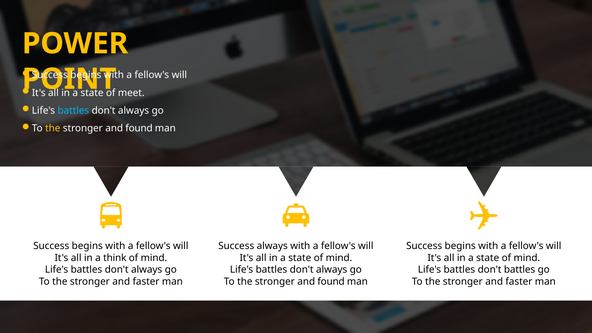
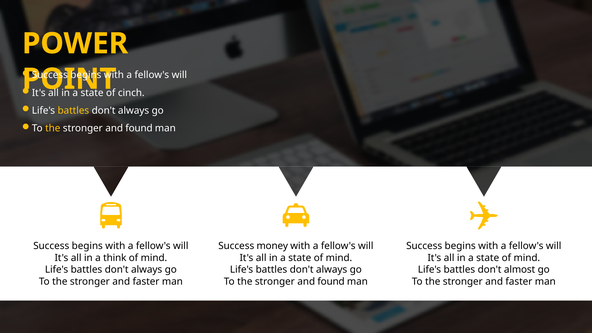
meet: meet -> cinch (131, 93)
battles colour: light blue -> yellow (73, 111)
Success always: always -> money (272, 246)
don't battles: battles -> almost (520, 270)
